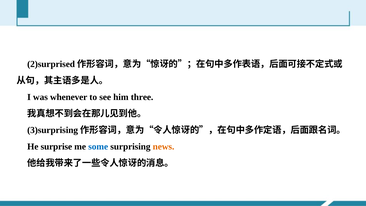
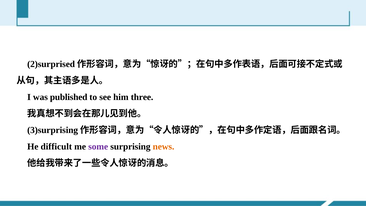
whenever: whenever -> published (69, 97)
surprise: surprise -> difficult (56, 146)
some colour: blue -> purple (98, 146)
